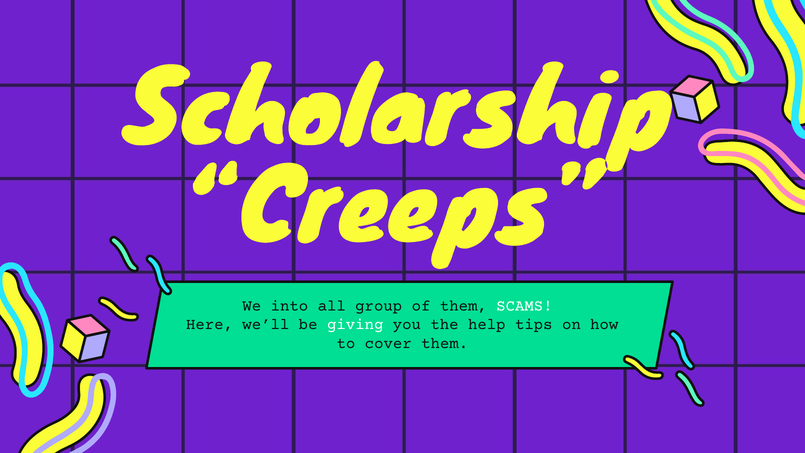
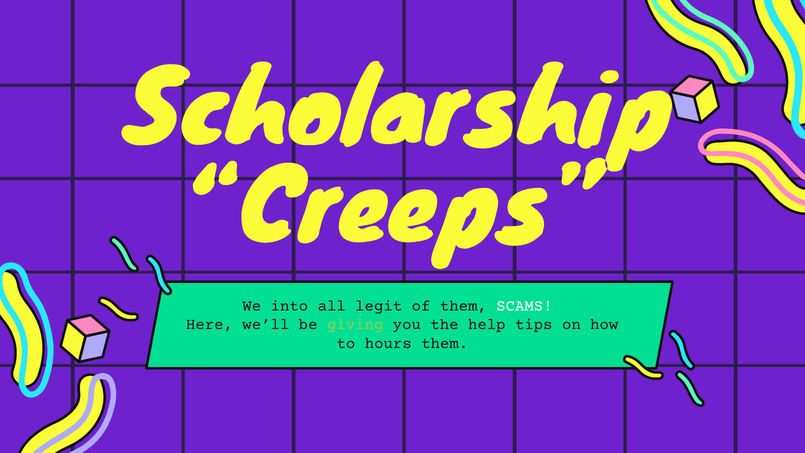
group: group -> legit (379, 305)
giving colour: white -> light green (355, 324)
cover: cover -> hours (388, 343)
